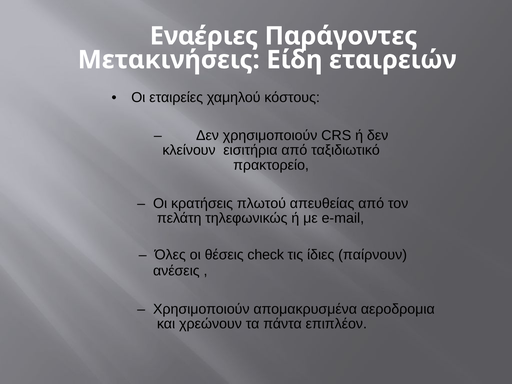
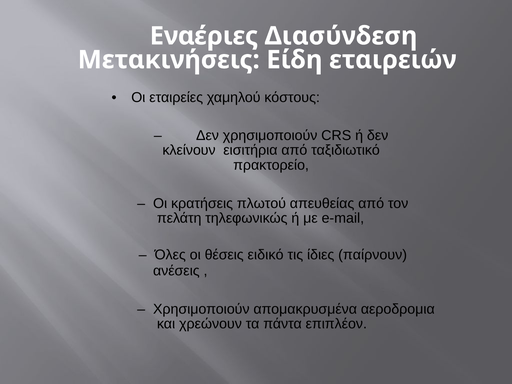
Παράγοντες: Παράγοντες -> Διασύνδεση (341, 36)
check: check -> ειδικό (266, 255)
